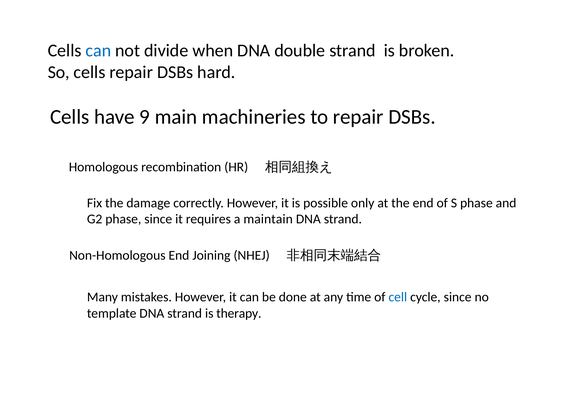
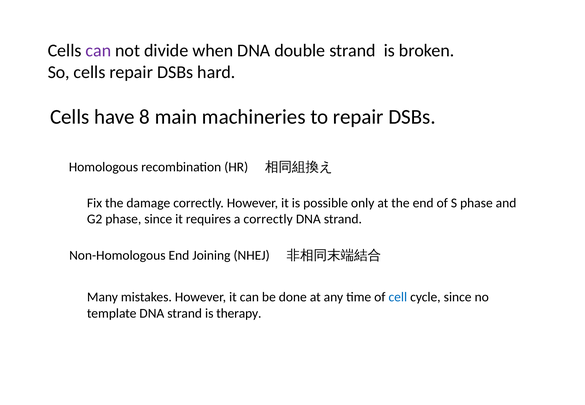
can colour: blue -> purple (98, 51)
9: 9 -> 8 (145, 117)
a maintain: maintain -> correctly (268, 219)
